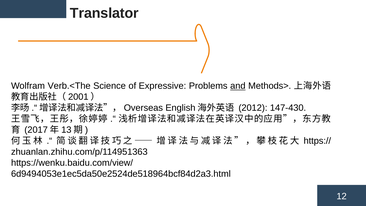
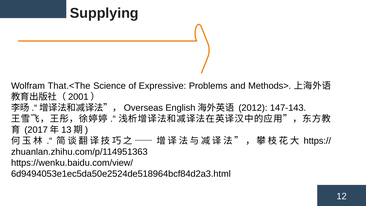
Translator: Translator -> Supplying (104, 13)
Verb.<The: Verb.<The -> That.<The (69, 86)
and underline: present -> none (238, 86)
147-430: 147-430 -> 147-143 (288, 108)
